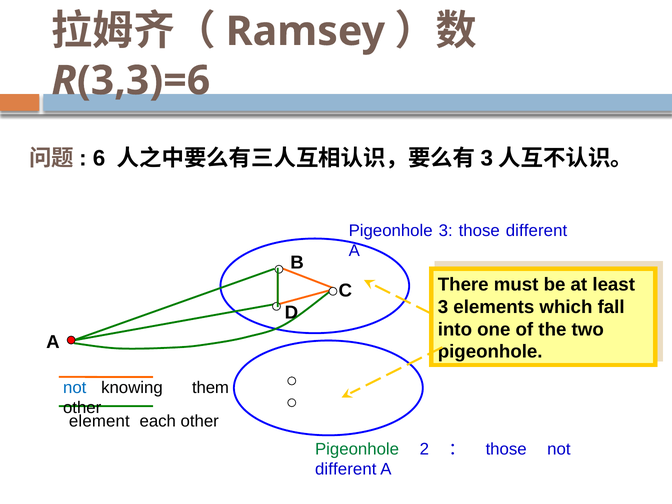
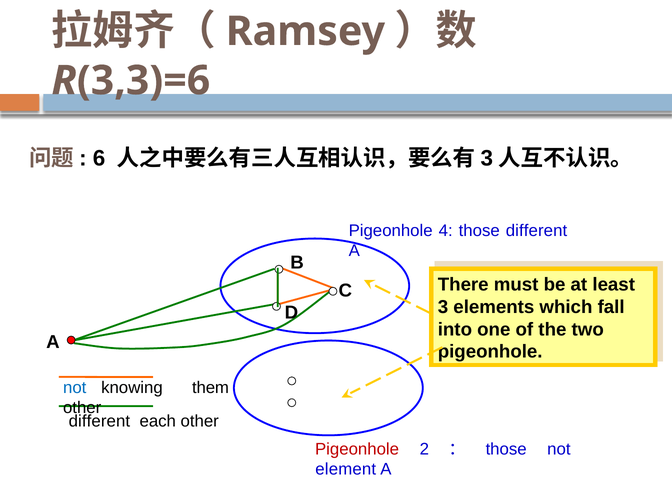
Pigeonhole 3: 3 -> 4 (446, 231)
element: element -> different (99, 421)
Pigeonhole colour: green -> red (357, 449)
different: different -> element (346, 469)
